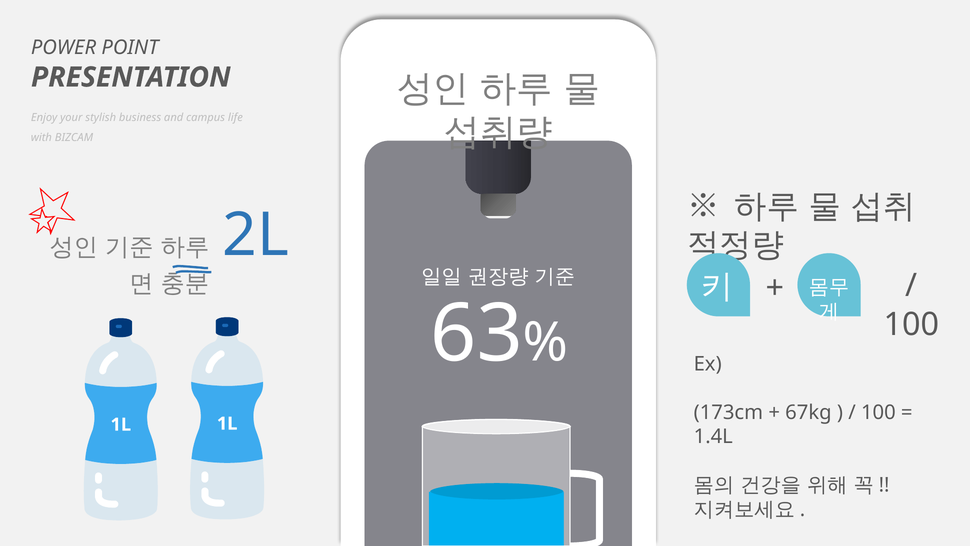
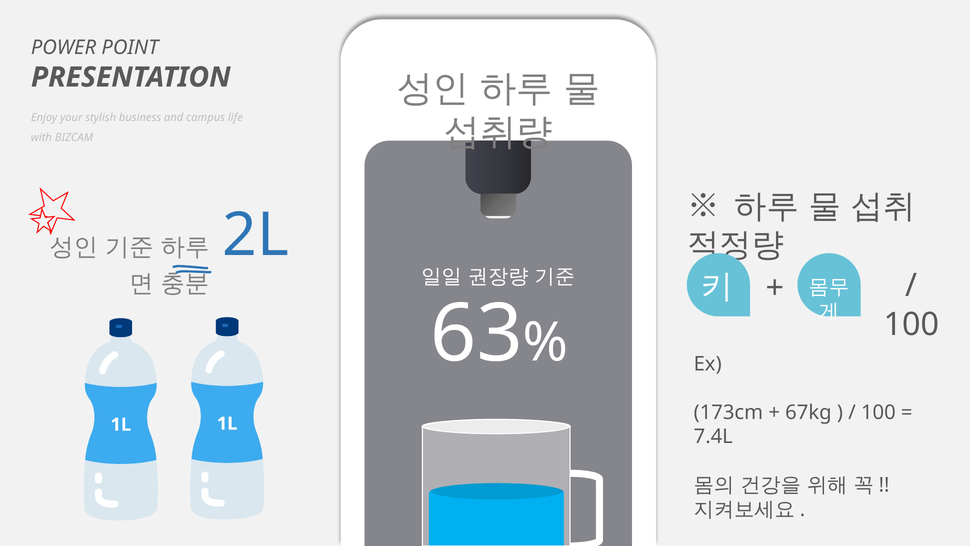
1.4L: 1.4L -> 7.4L (713, 436)
